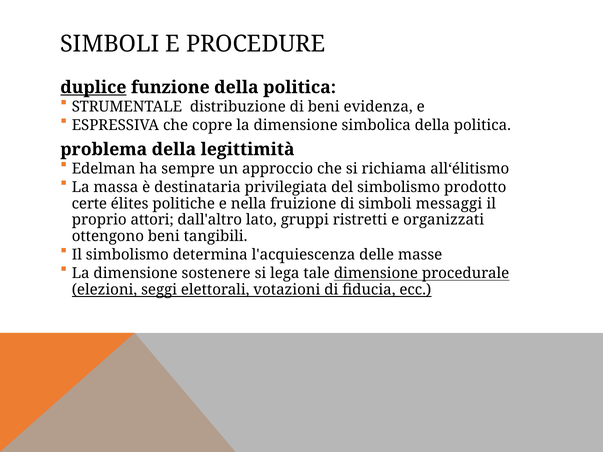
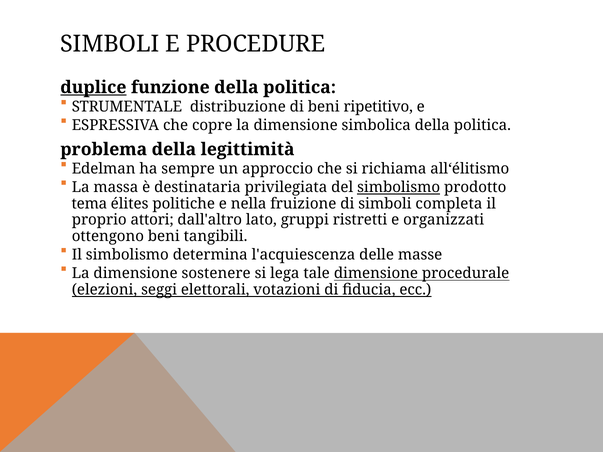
evidenza: evidenza -> ripetitivo (378, 107)
simbolismo underline: none -> present (399, 188)
certe: certe -> tema (89, 204)
messaggi: messaggi -> completa (449, 204)
